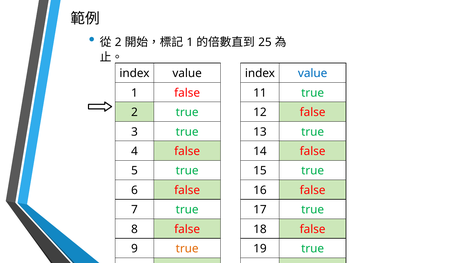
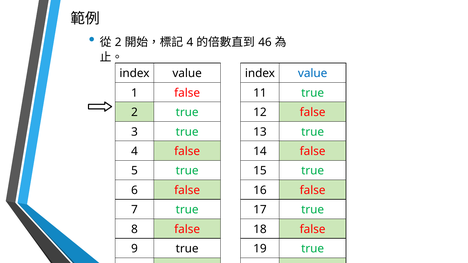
1: 1 -> 4 (190, 42)
25: 25 -> 46 (265, 42)
true colour: orange -> black (187, 249)
